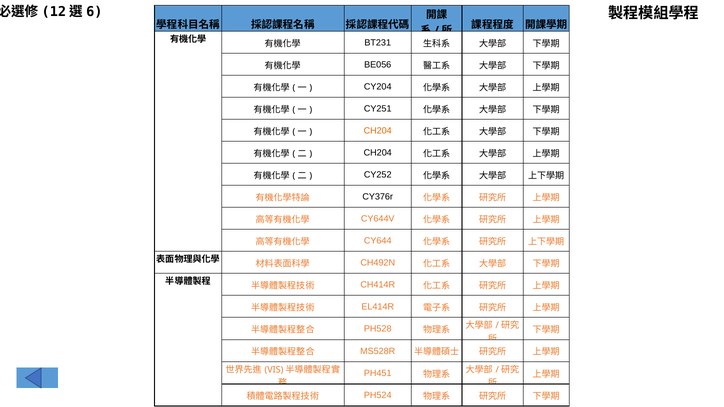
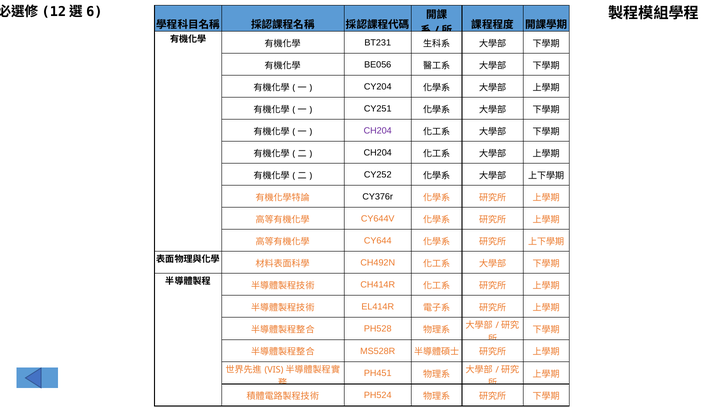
CH204 colour: orange -> purple (378, 131)
